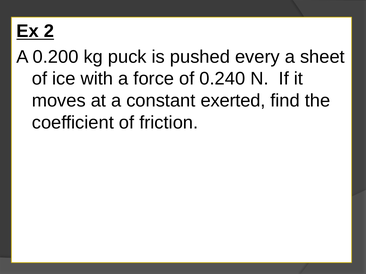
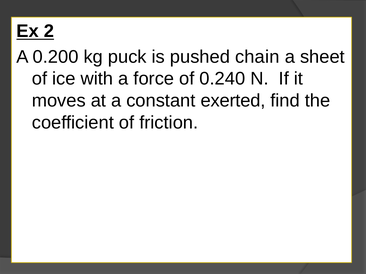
every: every -> chain (257, 57)
